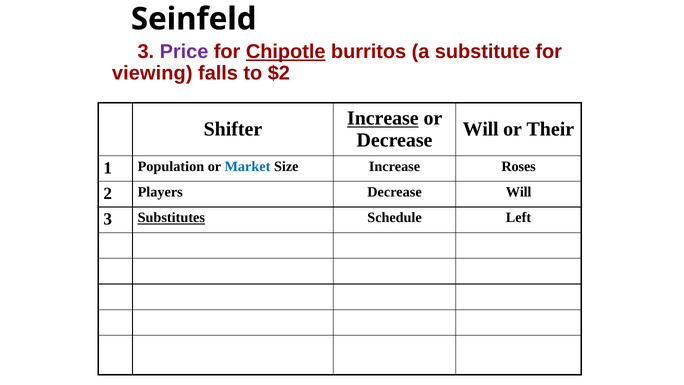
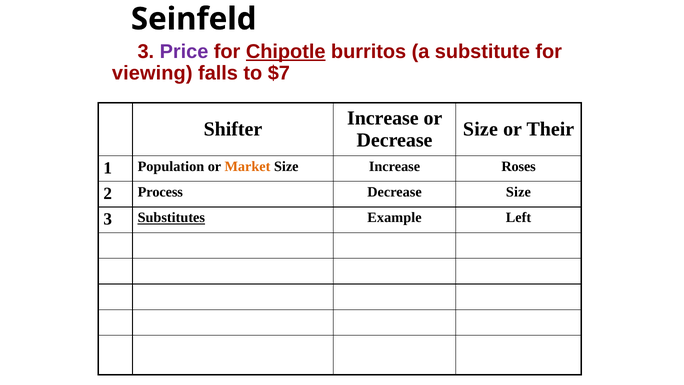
$2: $2 -> $7 (279, 73)
Increase underline: present -> none (383, 118)
Will: Will -> Size (480, 129)
Market colour: blue -> orange (247, 166)
Players: Players -> Process (160, 192)
Will: Will -> Size (518, 192)
Schedule: Schedule -> Example (394, 217)
